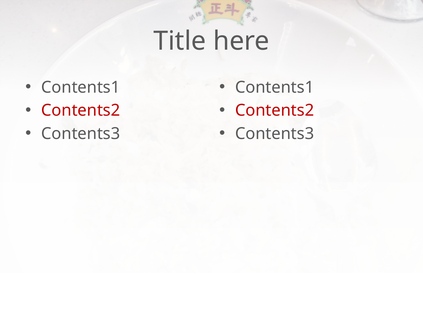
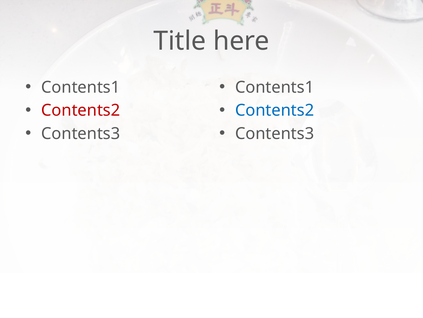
Contents2 colour: red -> blue (275, 110)
